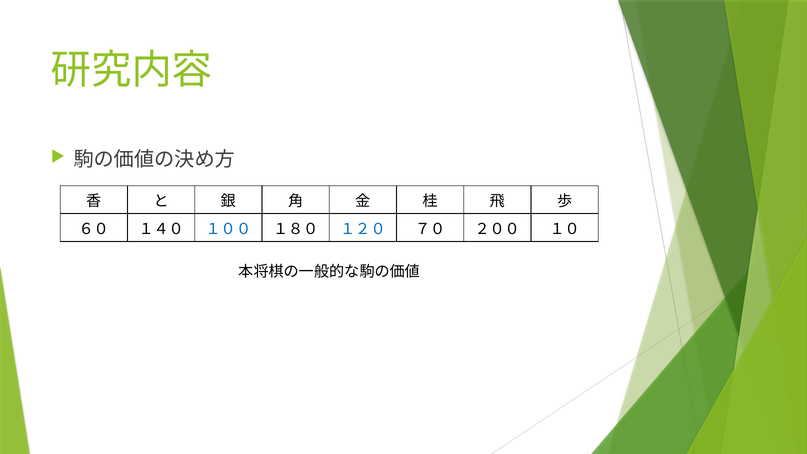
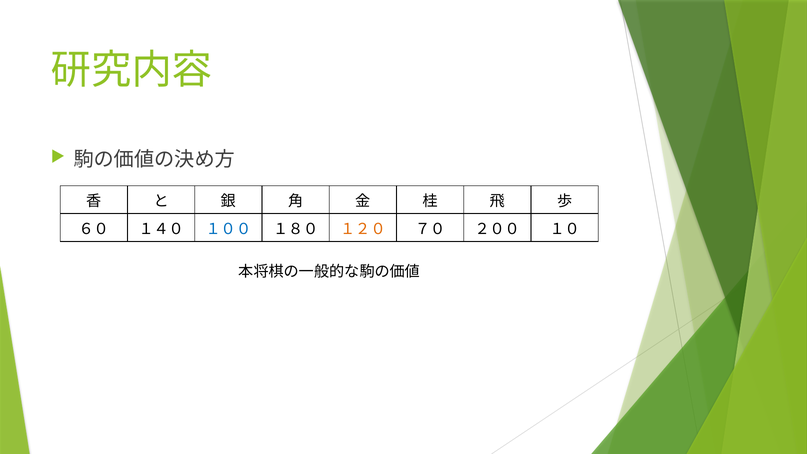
１２０ colour: blue -> orange (363, 229)
